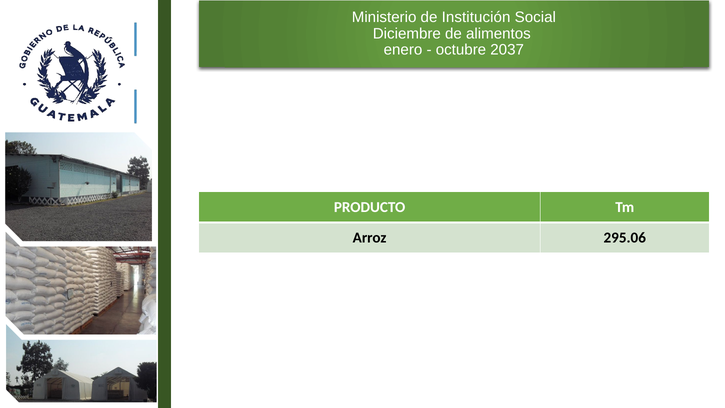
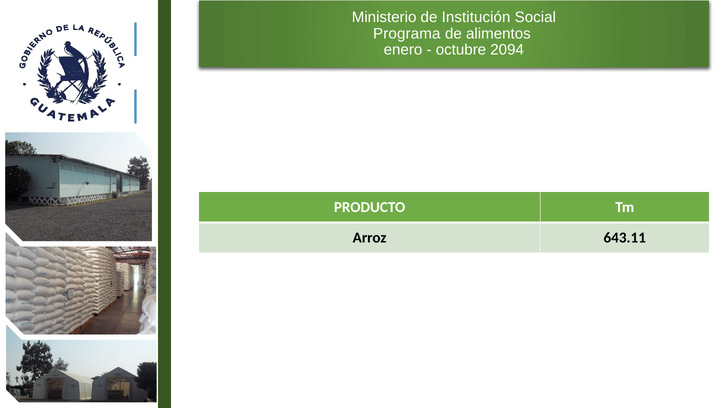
Diciembre: Diciembre -> Programa (407, 34)
2037: 2037 -> 2094 (507, 50)
295.06: 295.06 -> 643.11 (625, 238)
